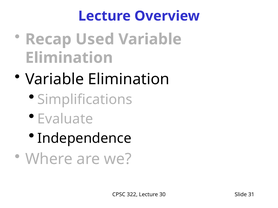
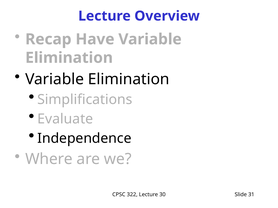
Used: Used -> Have (95, 39)
